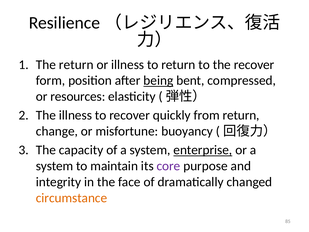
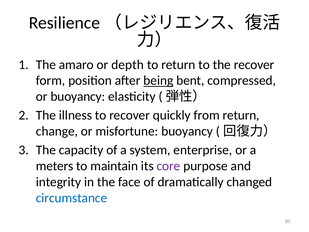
The return: return -> amaro (76, 65)
or illness: illness -> depth (128, 65)
or resources: resources -> buoyancy (78, 96)
enterprise underline: present -> none (203, 150)
system: system -> meters (55, 166)
circumstance colour: orange -> blue (72, 198)
